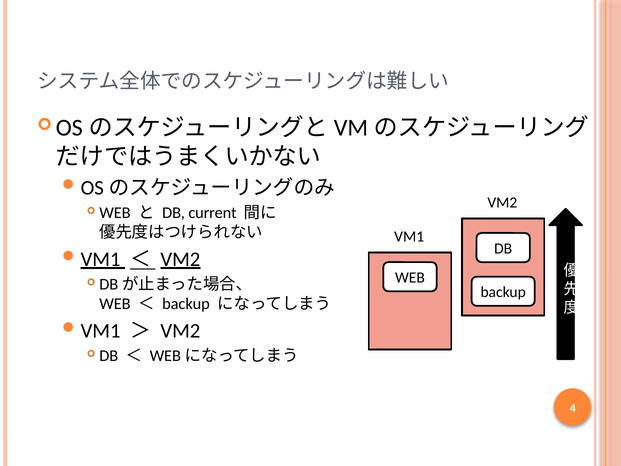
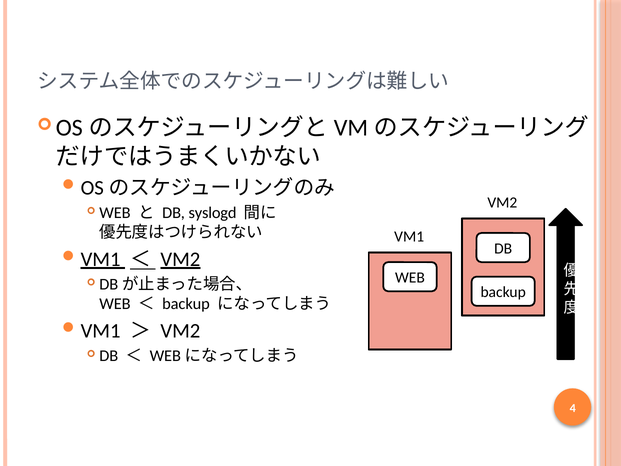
current: current -> syslogd (213, 213)
